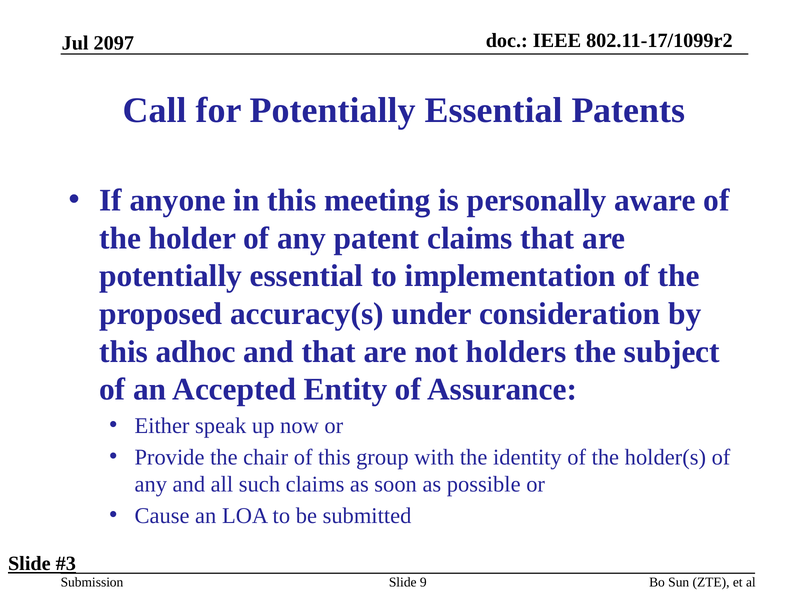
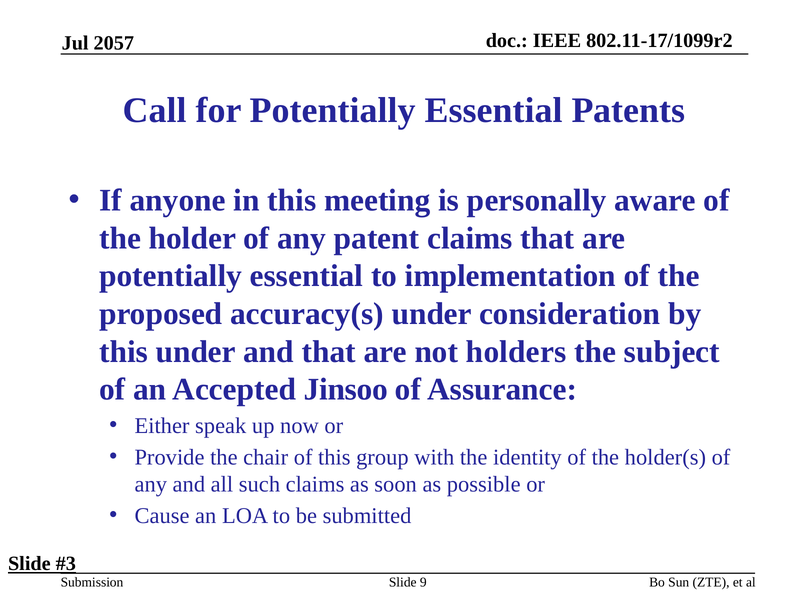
2097: 2097 -> 2057 (114, 43)
this adhoc: adhoc -> under (196, 352)
Entity: Entity -> Jinsoo (346, 389)
